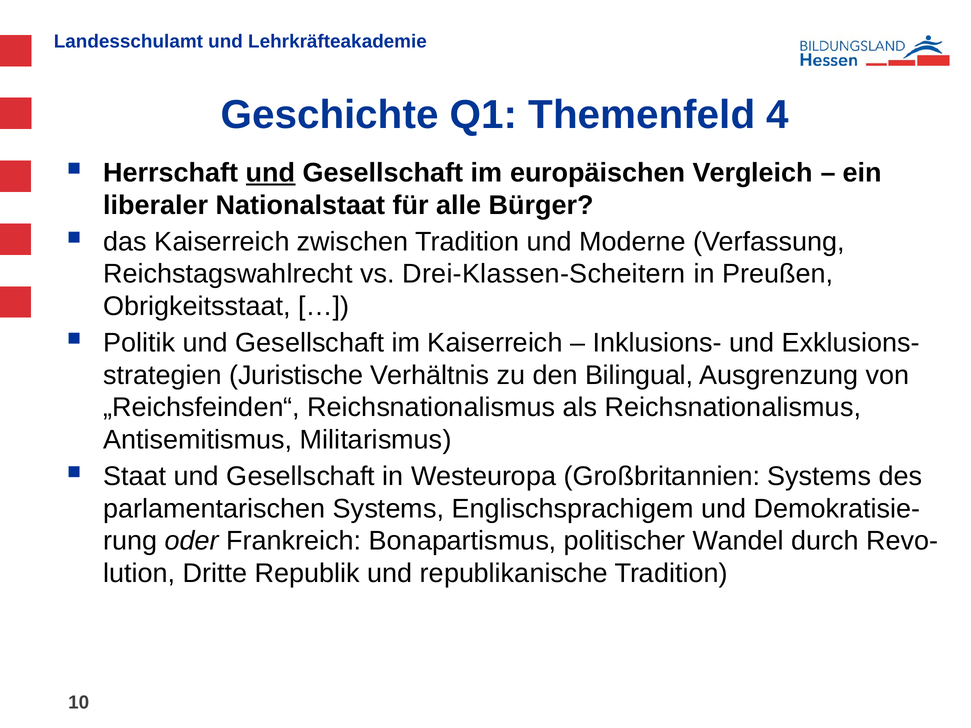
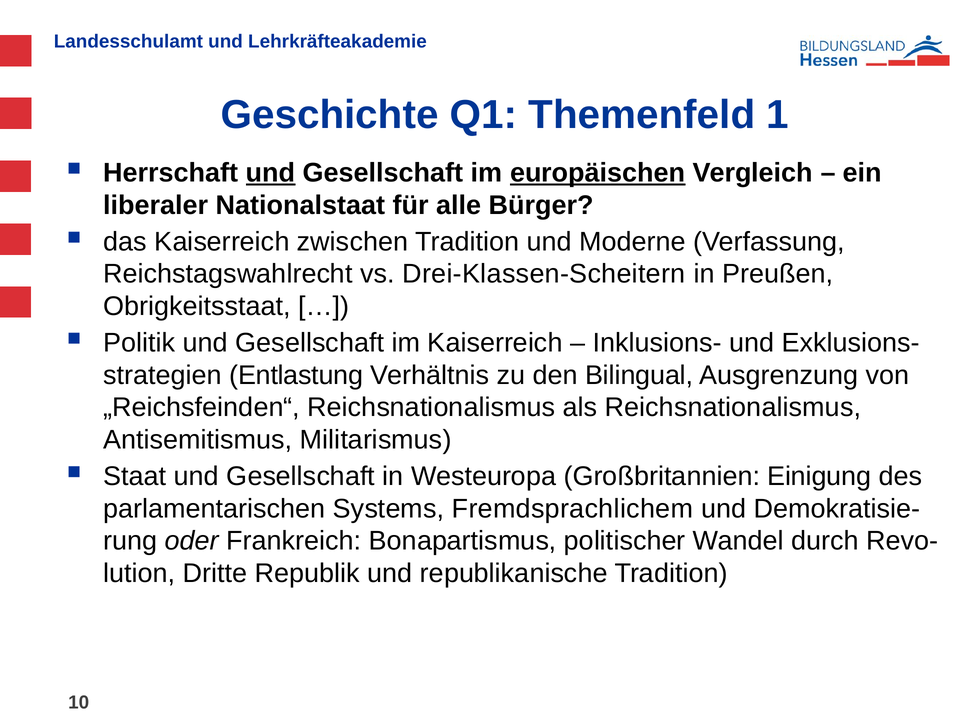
4: 4 -> 1 (778, 115)
europäischen underline: none -> present (598, 173)
Juristische: Juristische -> Entlastung (296, 375)
Großbritannien Systems: Systems -> Einigung (819, 477)
Englischsprachigem: Englischsprachigem -> Fremdsprachlichem (572, 509)
